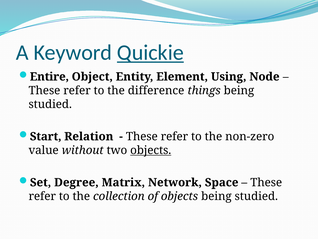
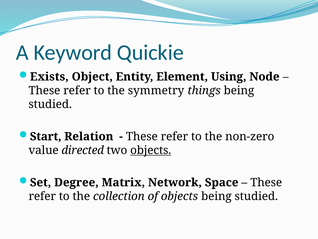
Quickie underline: present -> none (150, 53)
Entire: Entire -> Exists (49, 77)
difference: difference -> symmetry (156, 90)
without: without -> directed (83, 150)
